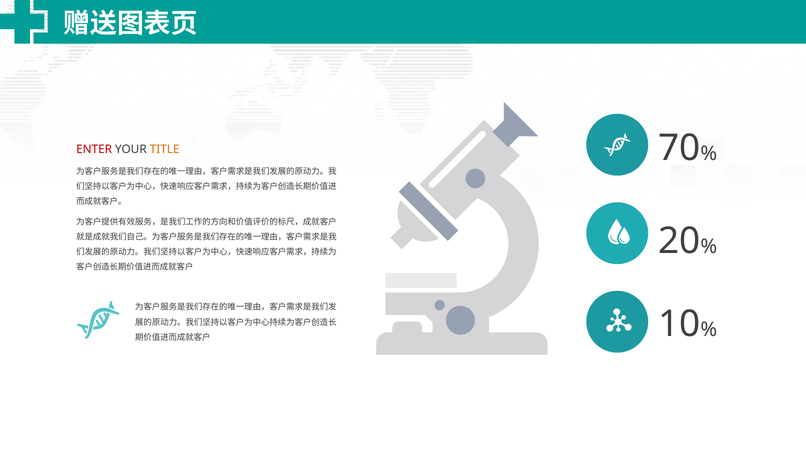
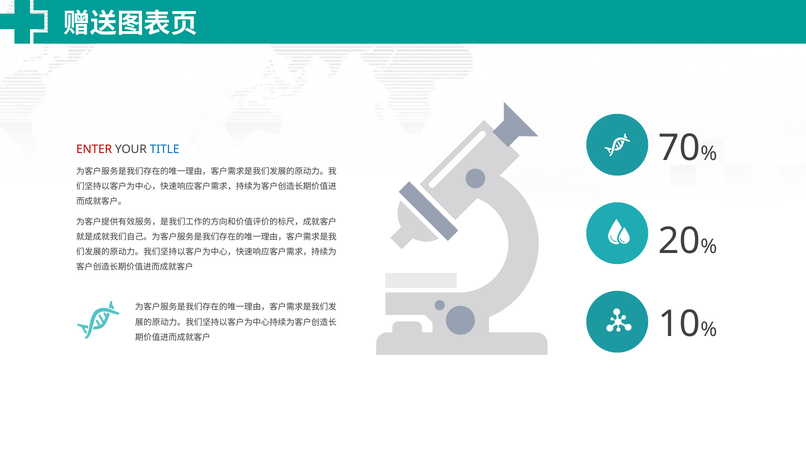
TITLE colour: orange -> blue (165, 150)
